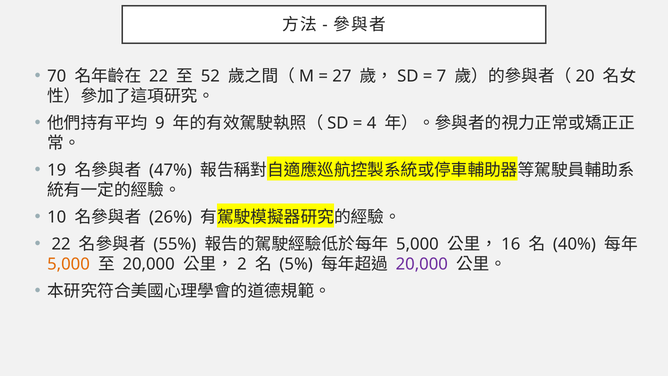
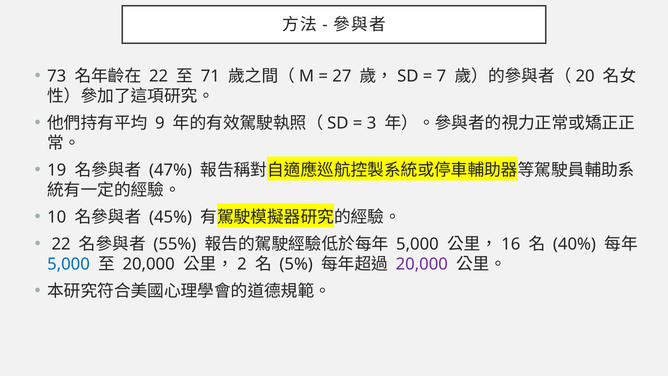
70: 70 -> 73 (57, 76)
52: 52 -> 71 (210, 76)
4: 4 -> 3 (372, 123)
26%: 26% -> 45% (171, 217)
5,000 colour: orange -> blue (69, 264)
